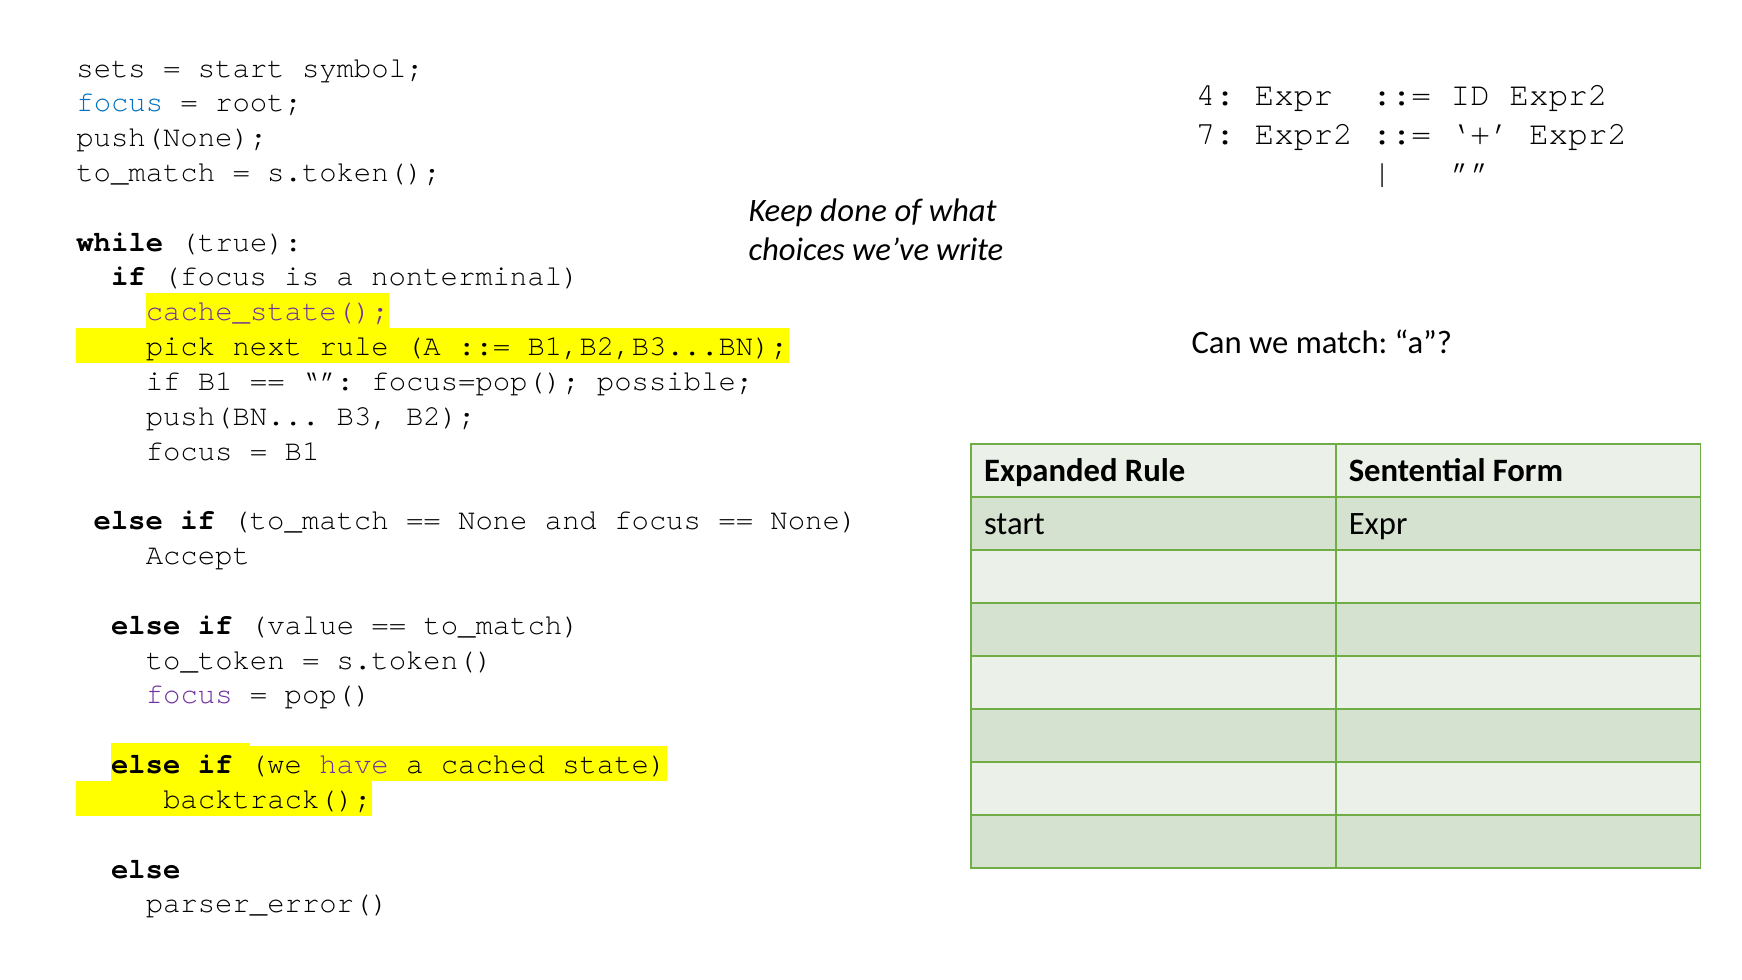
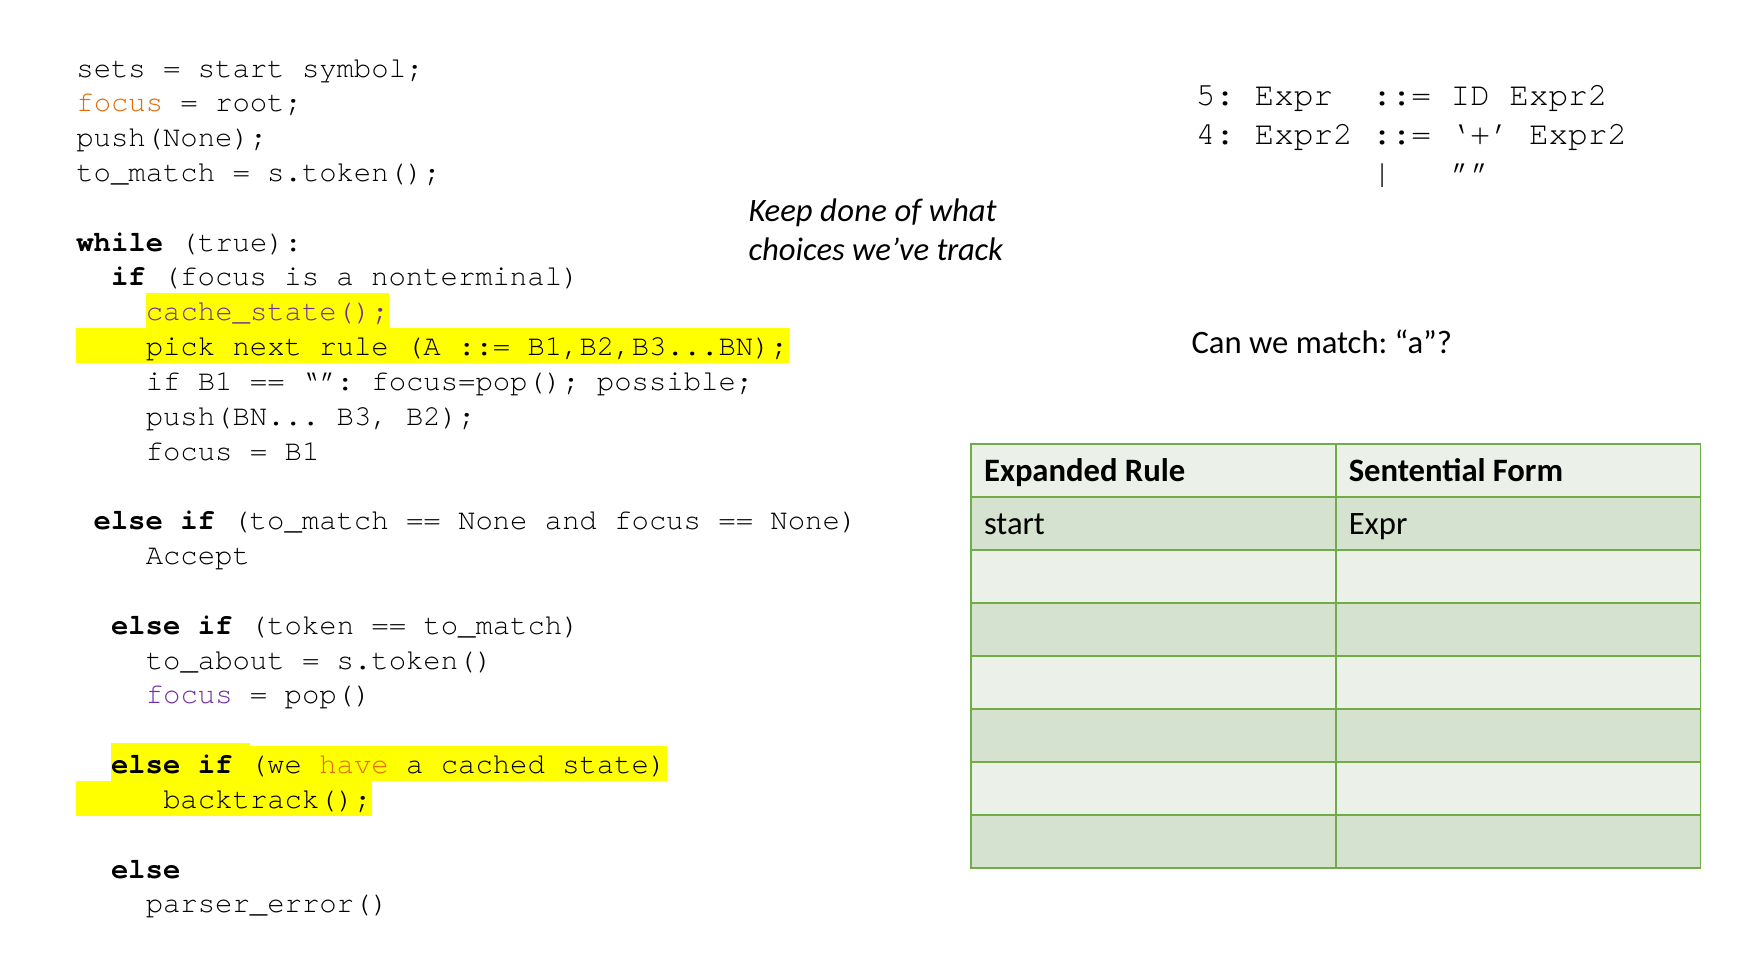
4: 4 -> 5 (1215, 95)
focus colour: blue -> orange (120, 102)
7: 7 -> 4 (1215, 134)
write: write -> track (970, 250)
value: value -> token (302, 625)
to_token: to_token -> to_about (215, 659)
have colour: purple -> orange (354, 764)
